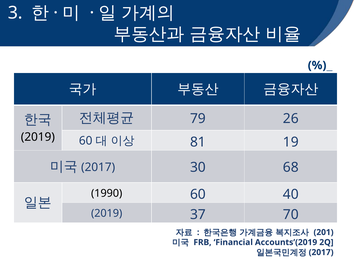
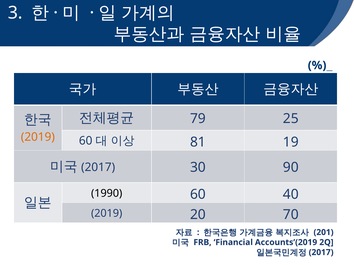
26: 26 -> 25 (291, 119)
2019 colour: black -> orange (38, 137)
68: 68 -> 90 (291, 168)
37: 37 -> 20 (198, 215)
